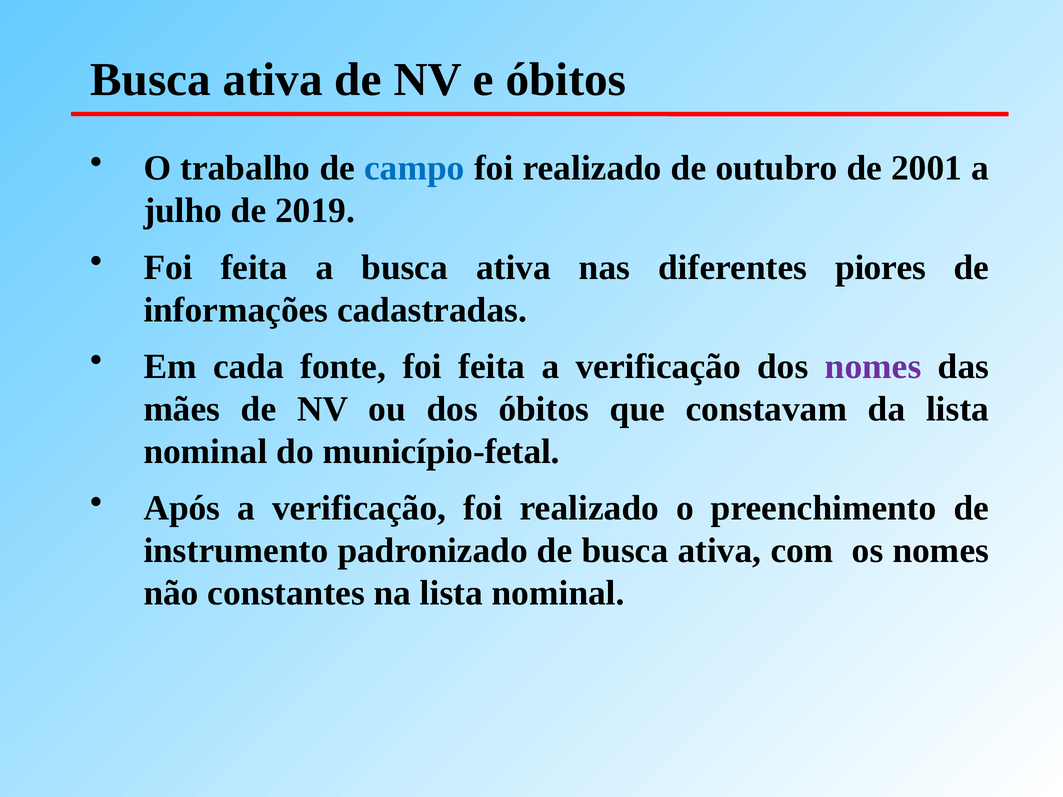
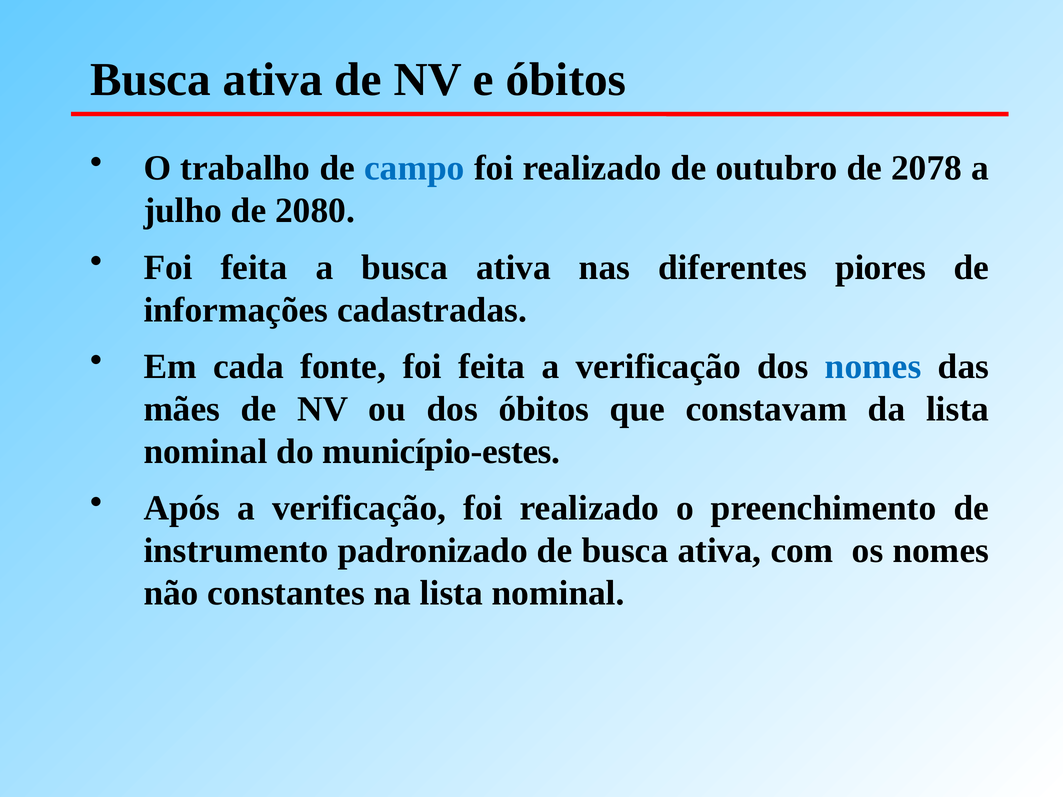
2001: 2001 -> 2078 (927, 168)
2019: 2019 -> 2080 (315, 211)
nomes colour: purple -> blue (873, 367)
município-fetal: município-fetal -> município-estes (441, 452)
